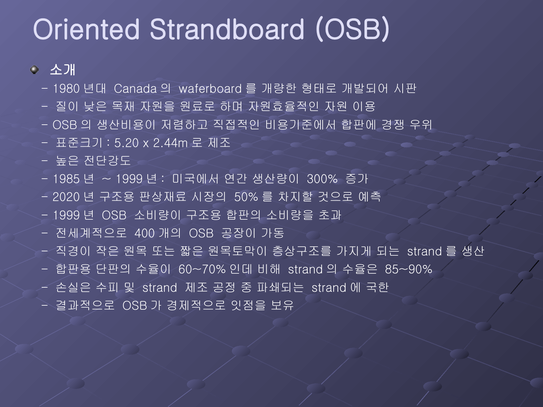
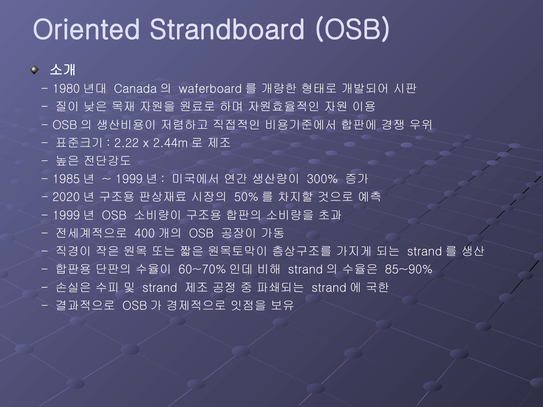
5.20: 5.20 -> 2.22 (127, 143)
